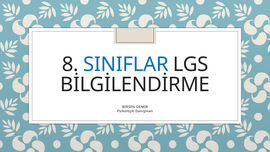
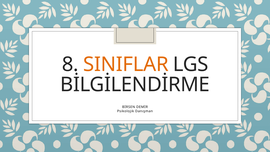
SINIFLAR colour: blue -> orange (126, 64)
